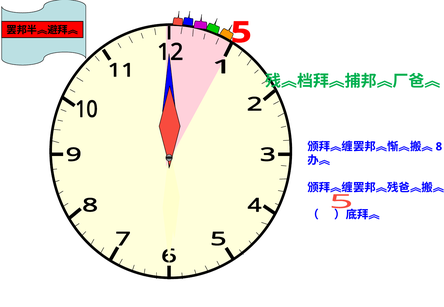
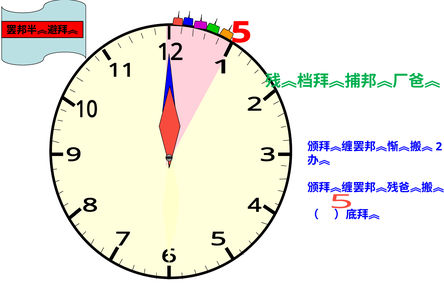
8: 8 -> 2 (439, 147)
